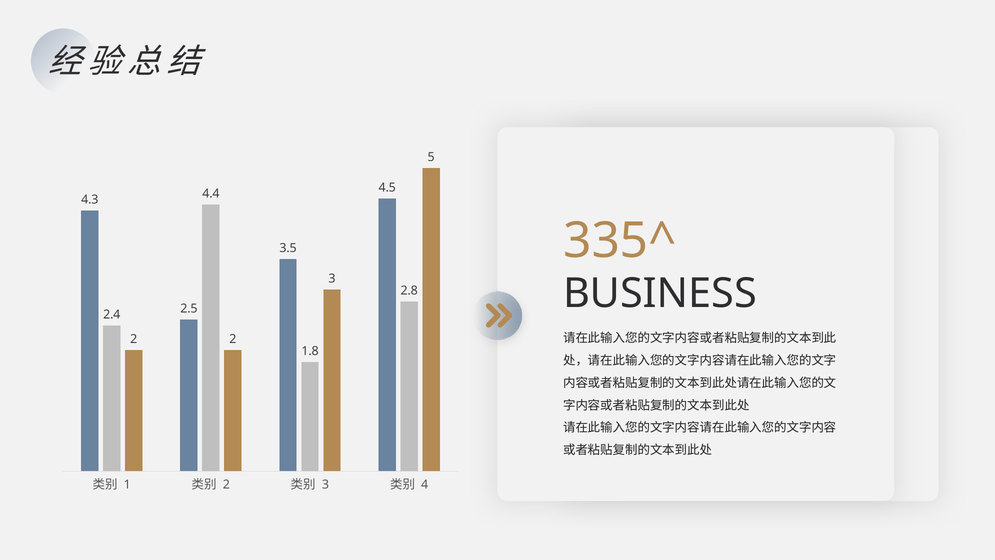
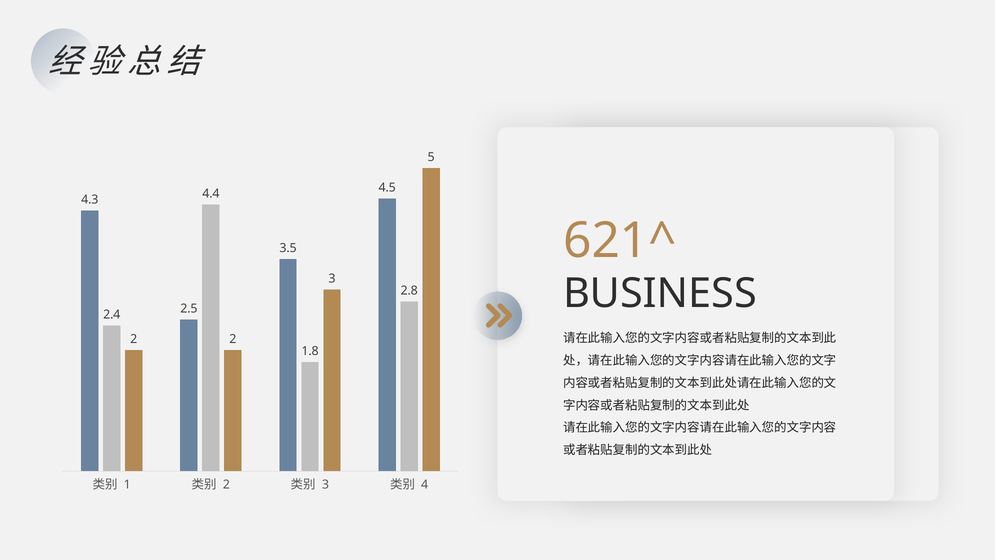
335^: 335^ -> 621^ (620, 241)
